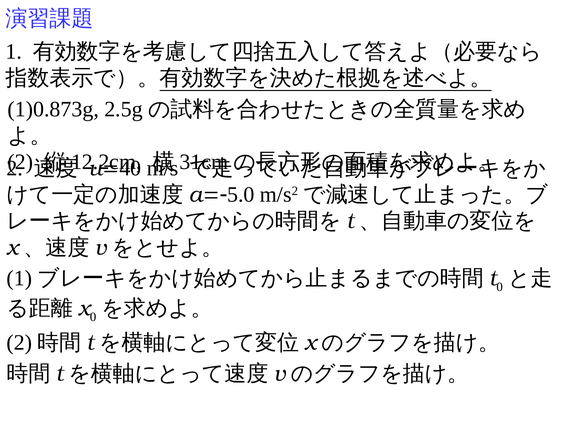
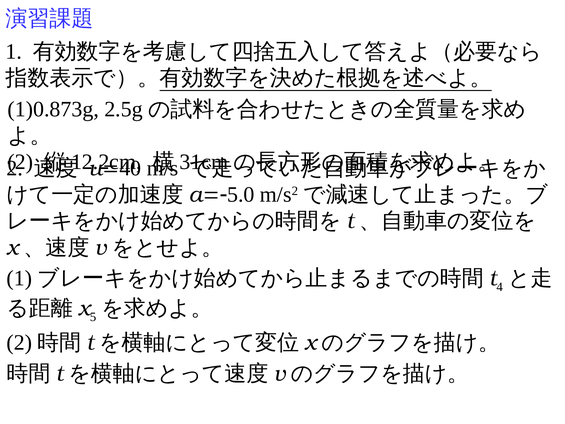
0: 0 -> 4 (500, 287)
0: 0 -> 5 (93, 317)
